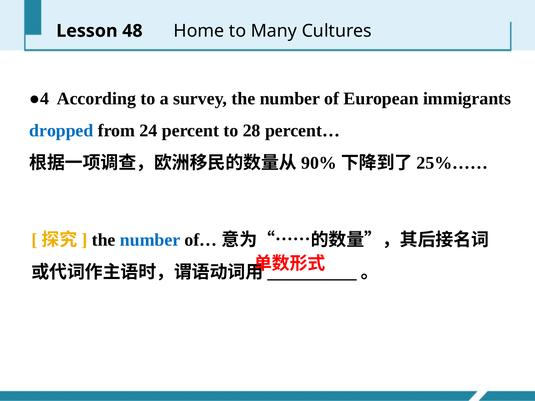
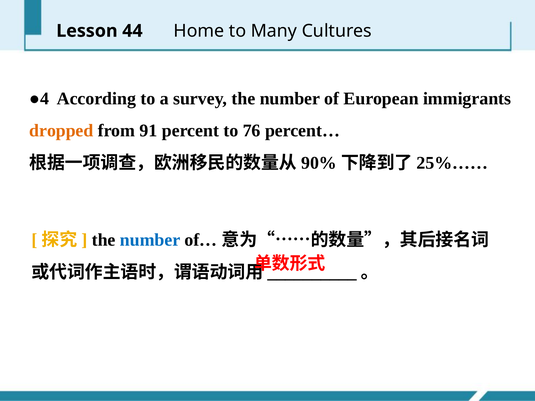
48: 48 -> 44 (132, 31)
dropped colour: blue -> orange (61, 131)
24: 24 -> 91 (149, 131)
28: 28 -> 76 (252, 131)
